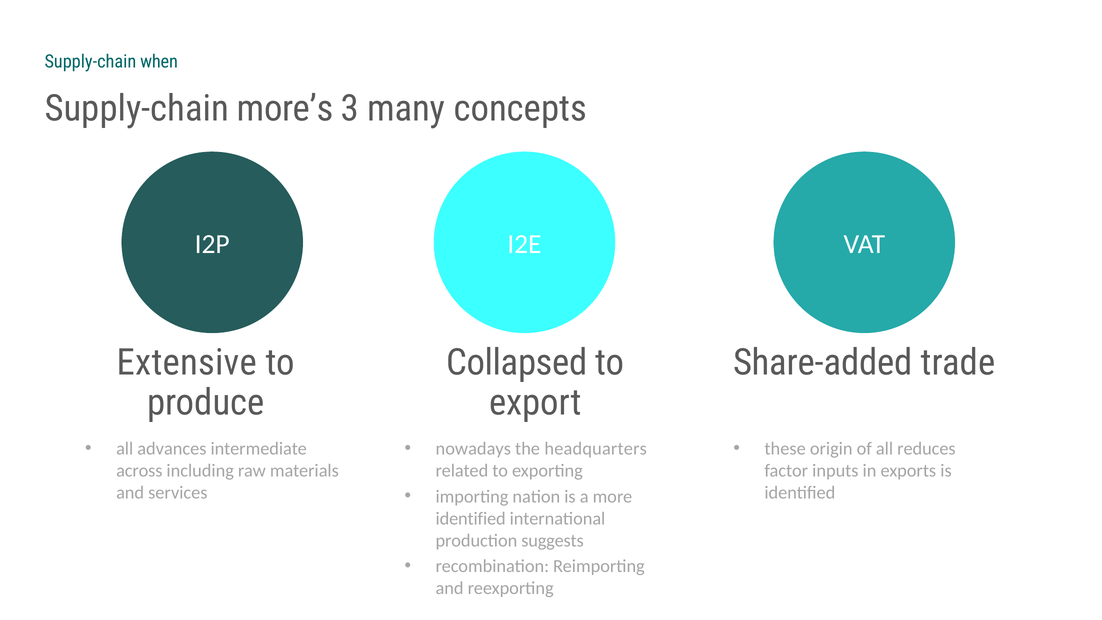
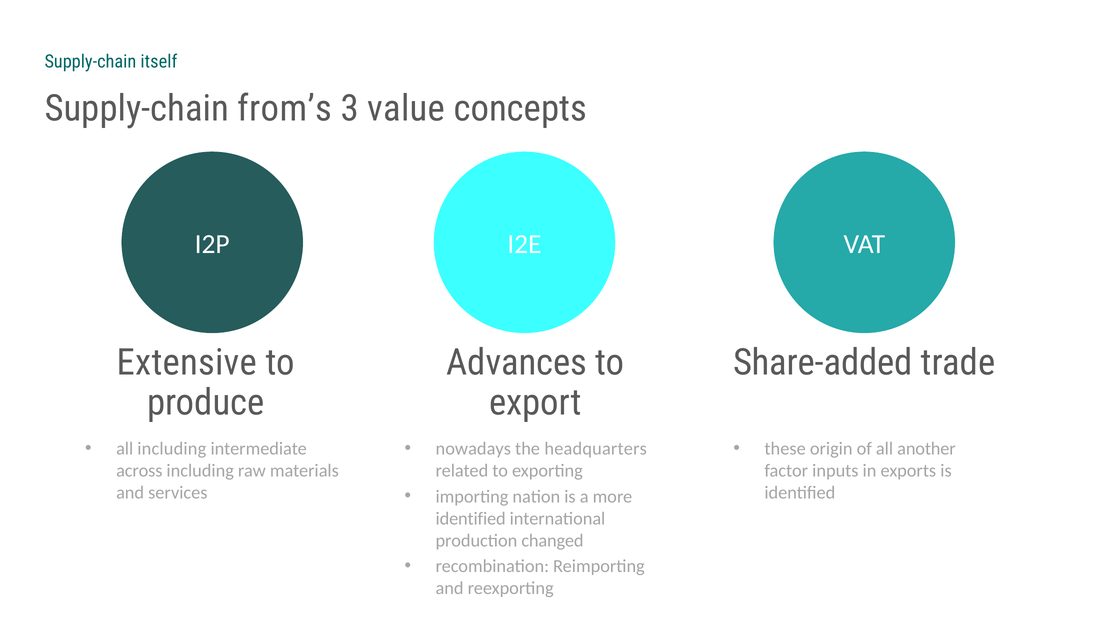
when: when -> itself (159, 61)
more’s: more’s -> from’s (285, 109)
many: many -> value (406, 109)
Collapsed: Collapsed -> Advances (517, 363)
all advances: advances -> including (172, 449)
reduces: reduces -> another (926, 449)
suggests: suggests -> changed (552, 540)
